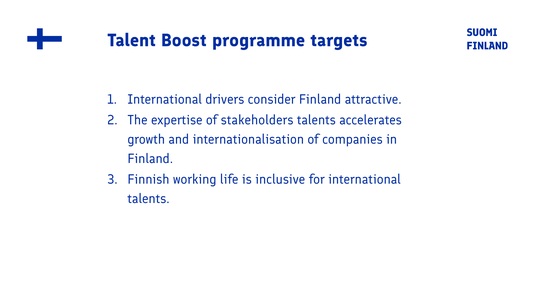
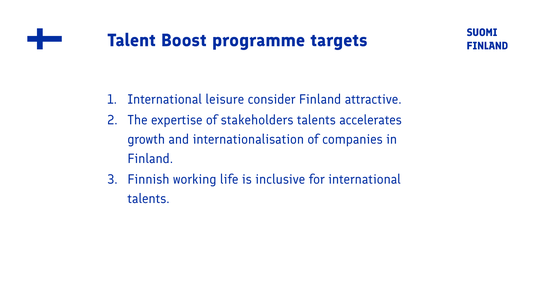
drivers: drivers -> leisure (225, 99)
